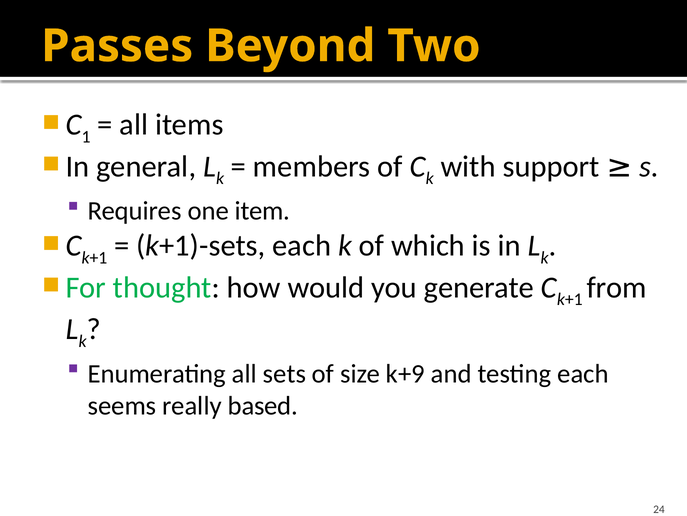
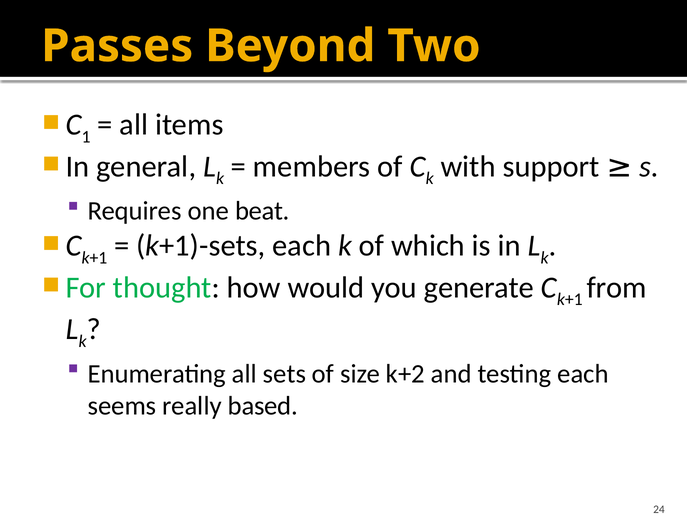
item: item -> beat (262, 211)
k+9: k+9 -> k+2 (405, 373)
